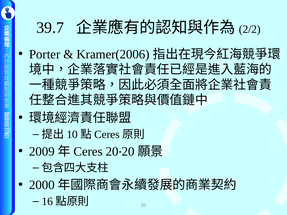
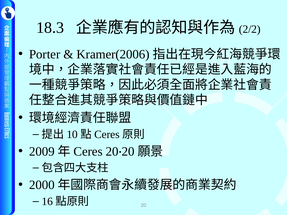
39.7: 39.7 -> 18.3 (50, 28)
